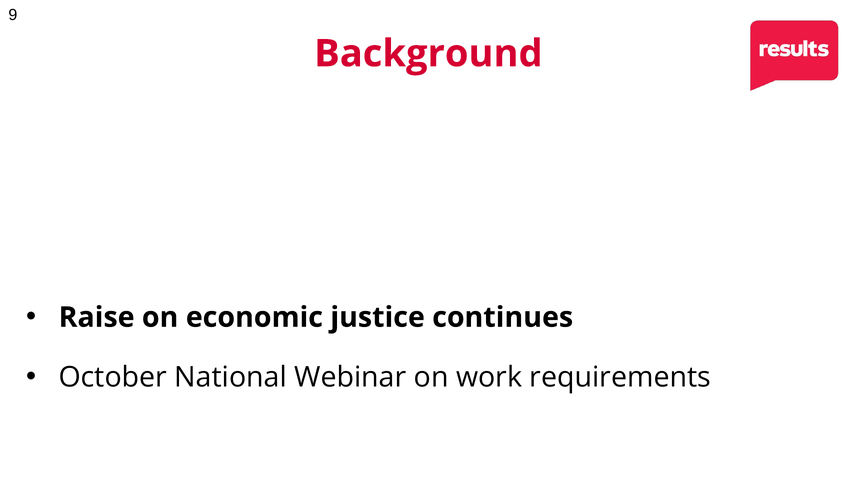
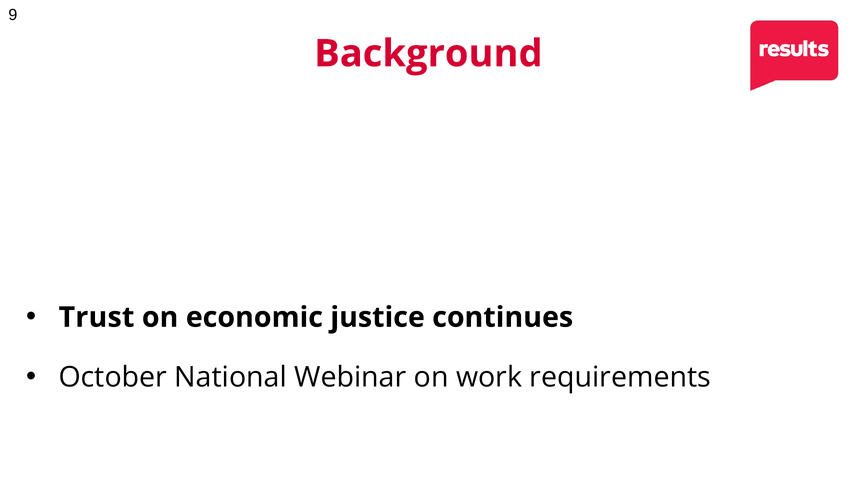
Raise: Raise -> Trust (96, 317)
